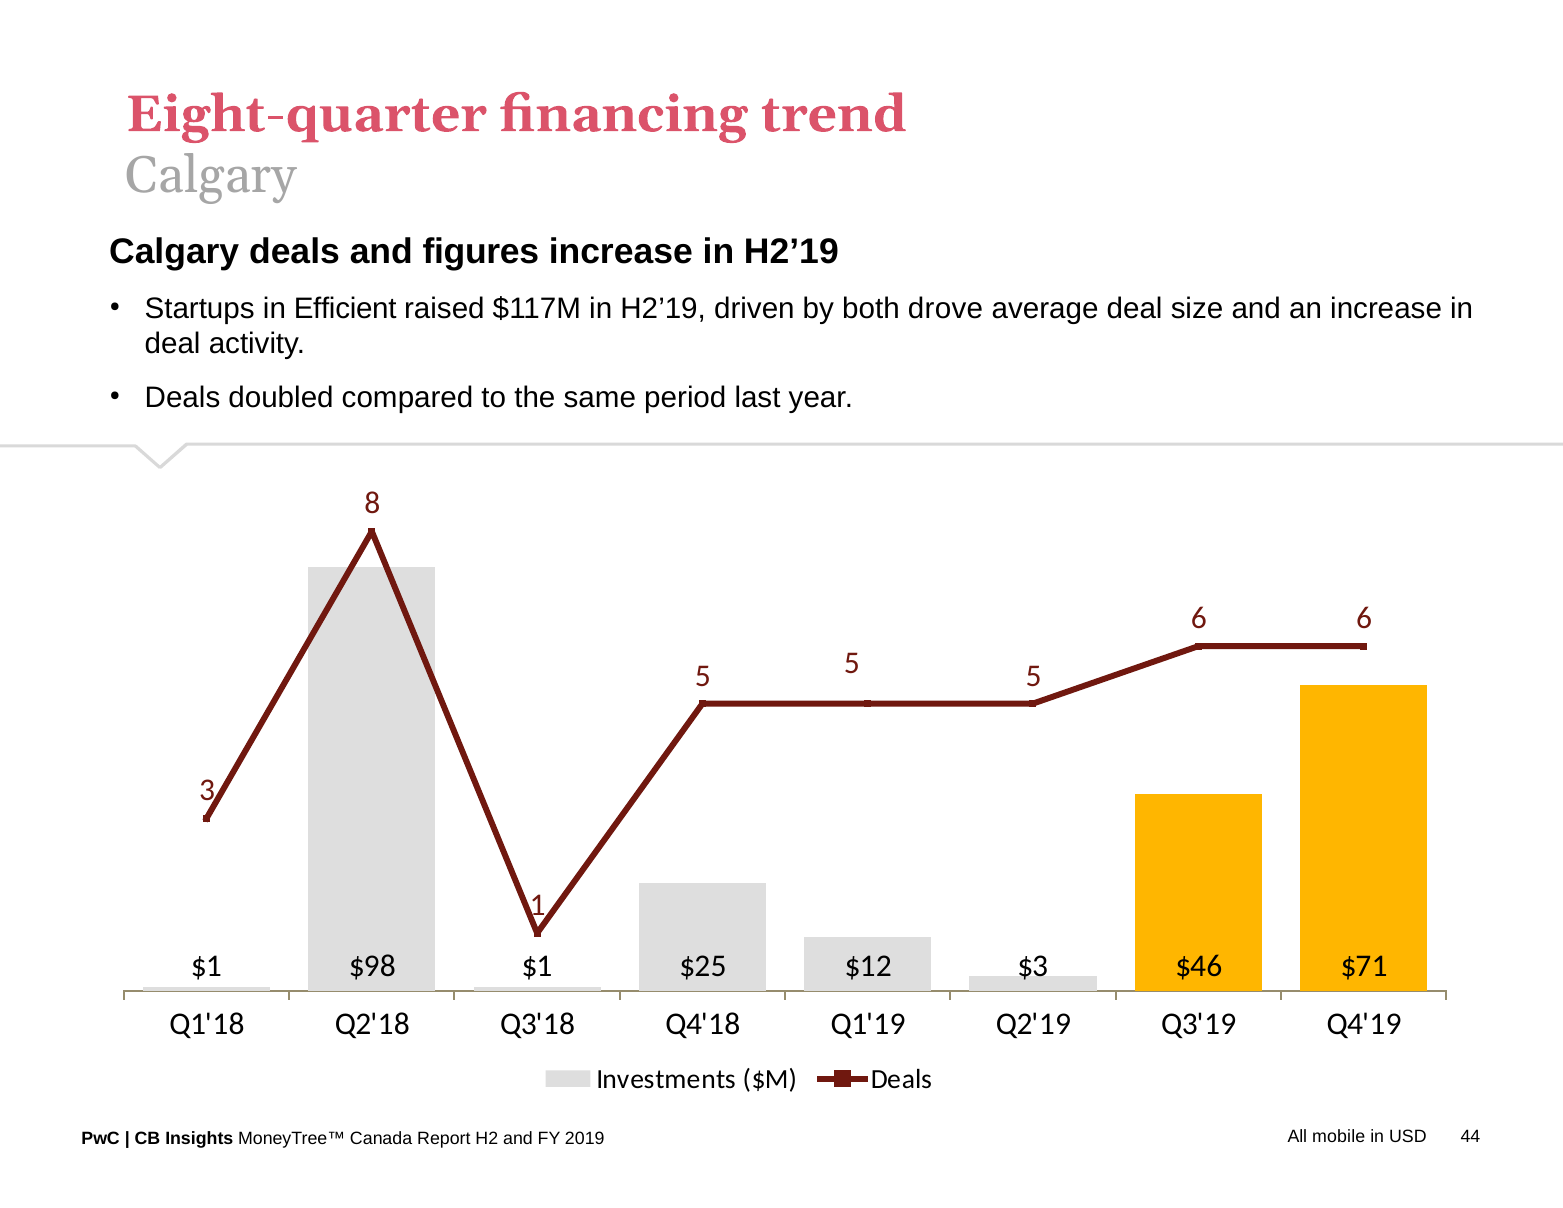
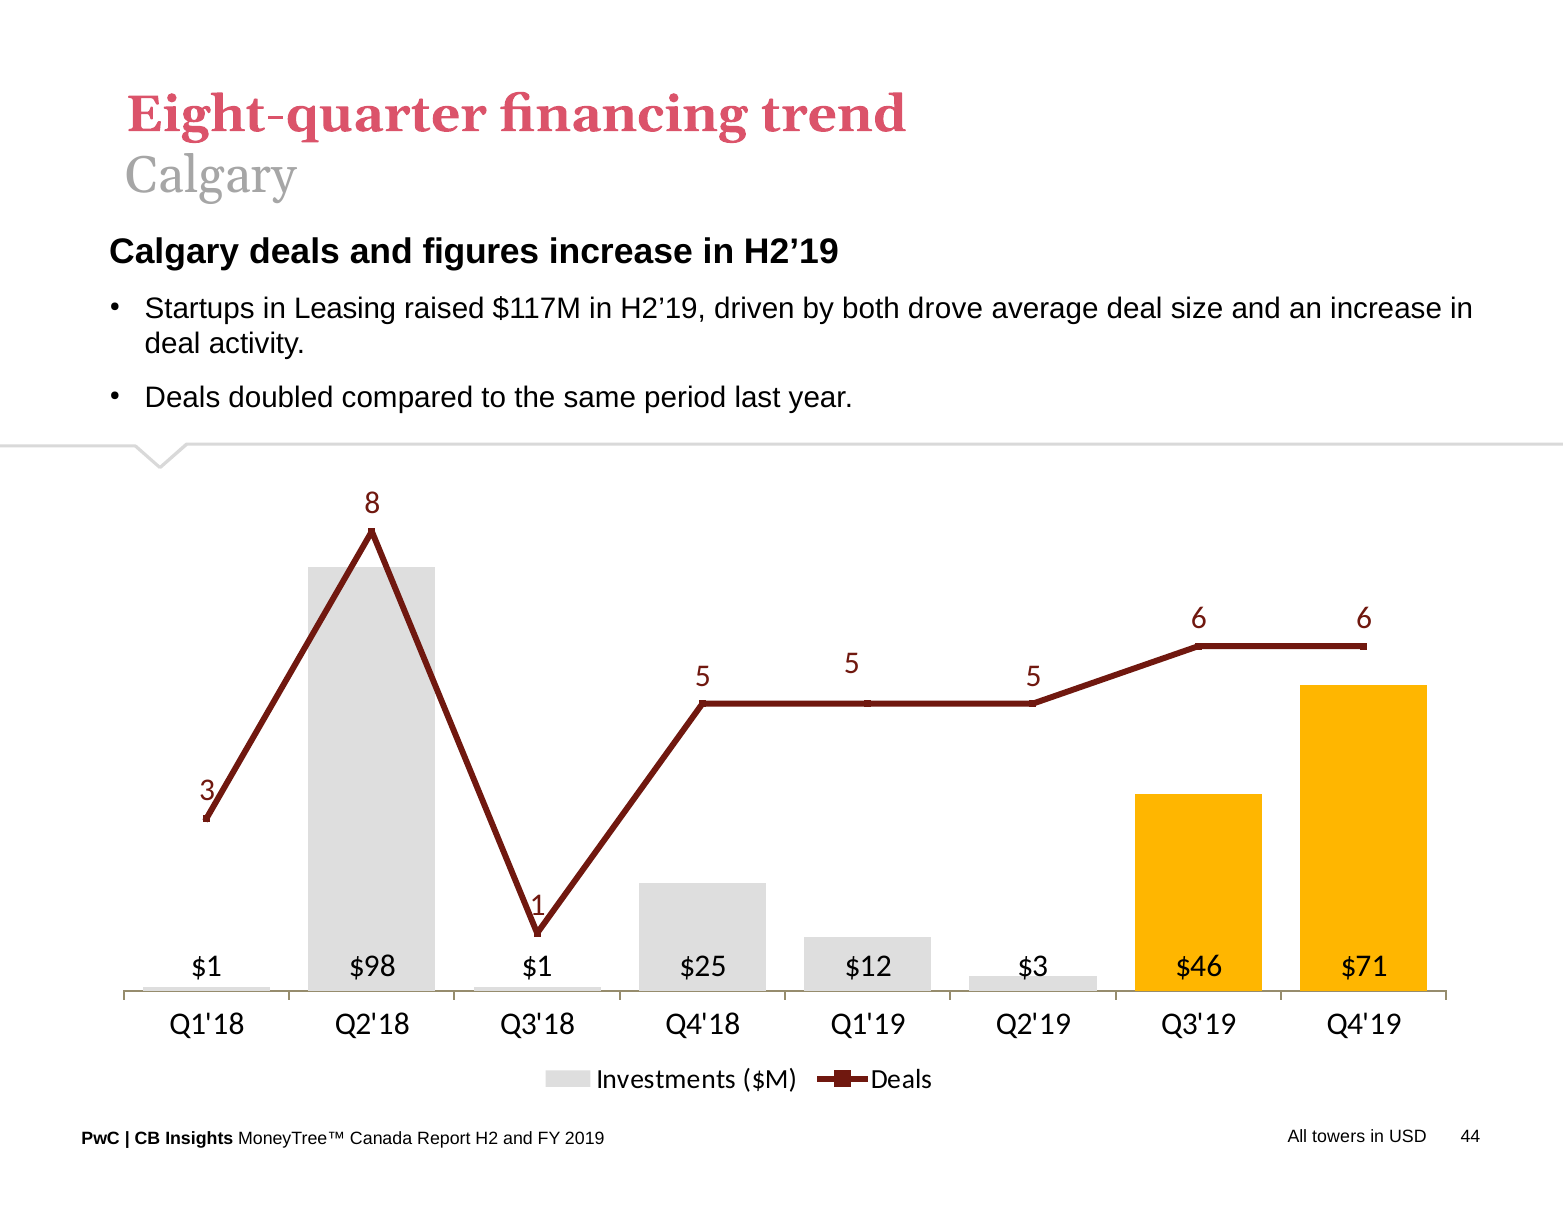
Efficient: Efficient -> Leasing (345, 309)
mobile: mobile -> towers (1339, 1137)
